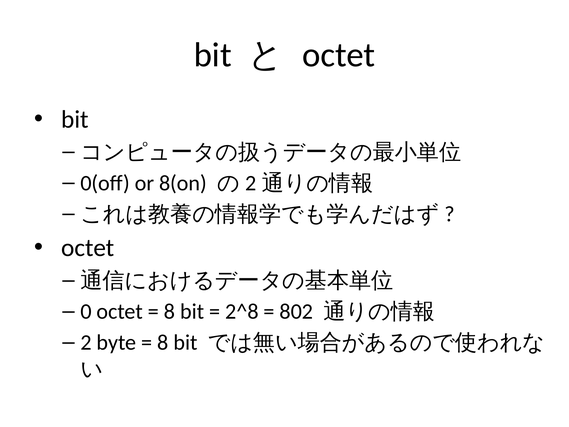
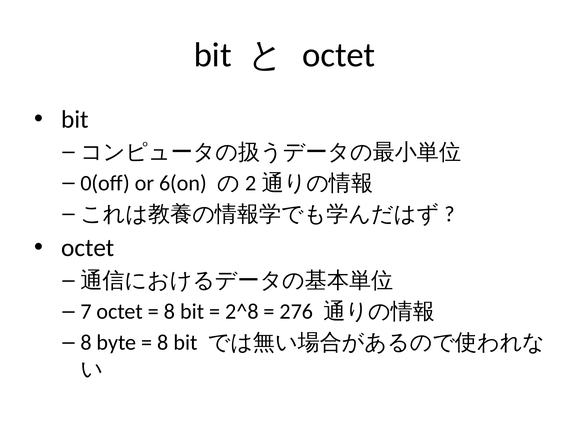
8(on: 8(on -> 6(on (183, 183)
0: 0 -> 7 (86, 311)
802: 802 -> 276 (296, 311)
2: 2 -> 8 (86, 342)
